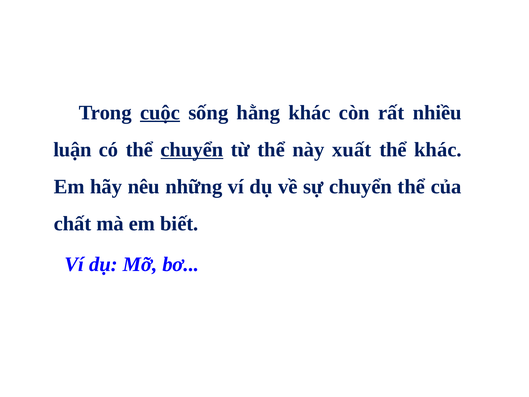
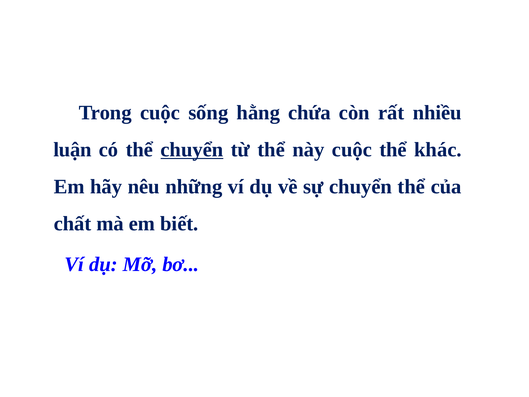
cuộc underline: present -> none (160, 112)
hằng khác: khác -> chứa (310, 112)
này xuất: xuất -> cuộc (352, 150)
